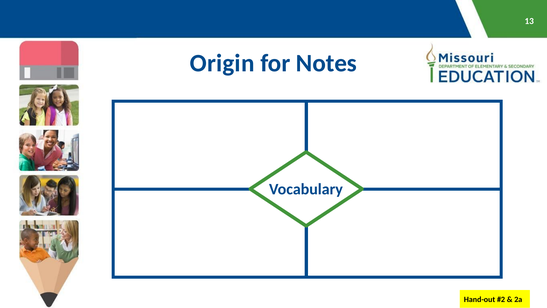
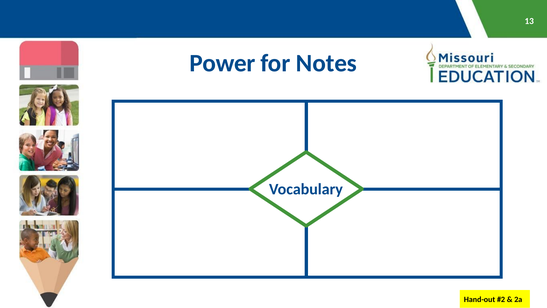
Origin: Origin -> Power (222, 63)
